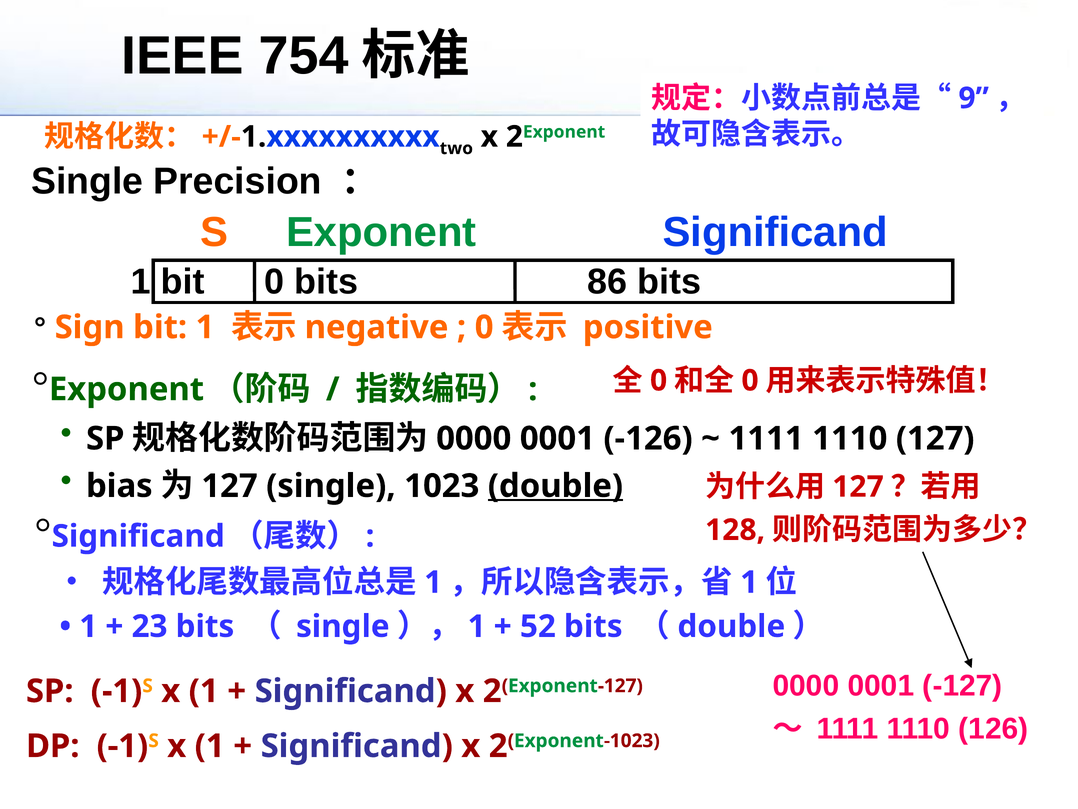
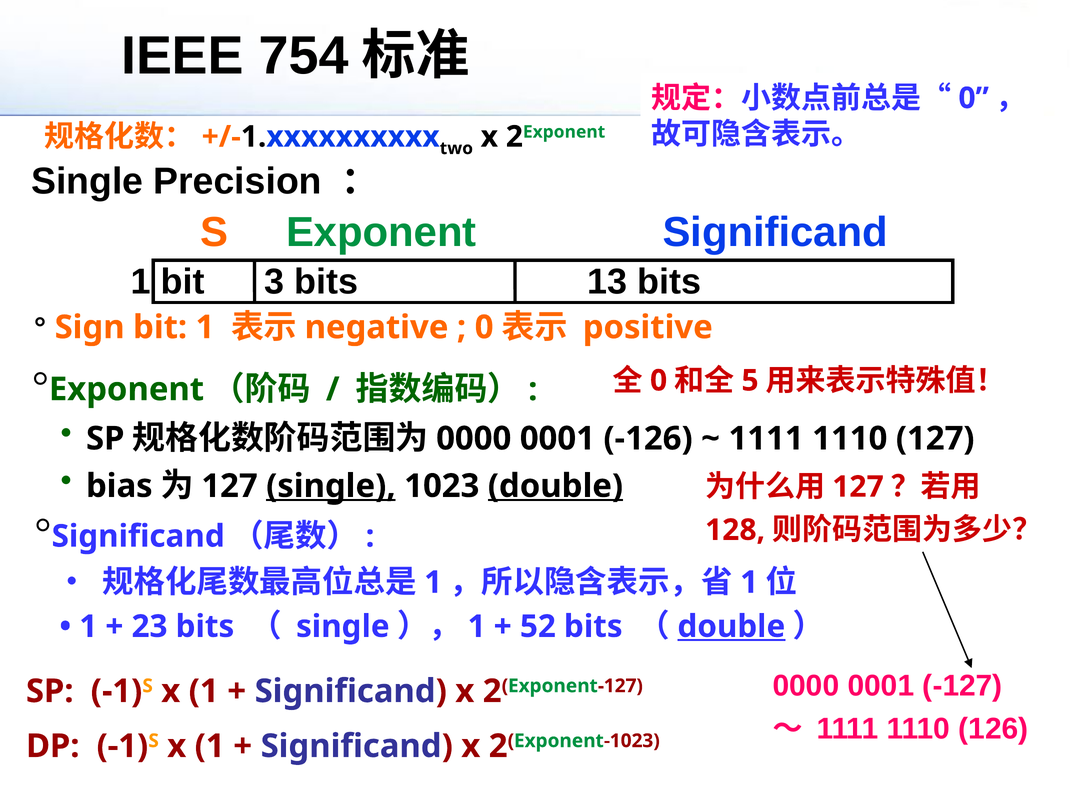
9: 9 -> 0 (974, 98)
bit 0: 0 -> 3 (274, 282)
86: 86 -> 13 (607, 282)
0: 0 -> 5 (750, 380)
single underline: none -> present (331, 486)
double underline: none -> present (731, 626)
